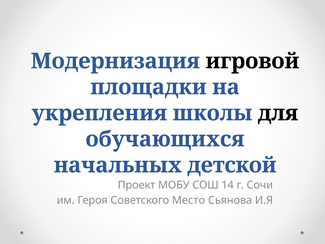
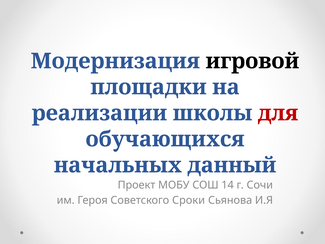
укрепления: укрепления -> реализации (99, 113)
для colour: black -> red (278, 113)
детской: детской -> данный (232, 165)
Место: Место -> Сроки (189, 200)
